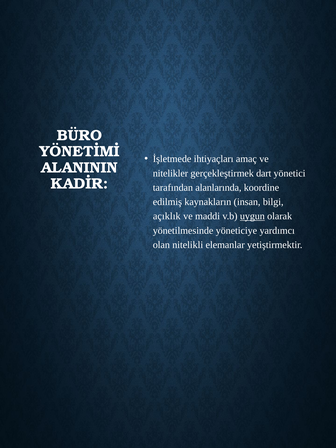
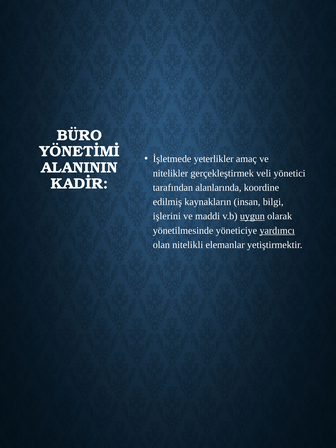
ihtiyaçları: ihtiyaçları -> yeterlikler (214, 159)
dart: dart -> veli (264, 173)
açıklık: açıklık -> işlerini (167, 216)
yardımcı underline: none -> present (277, 231)
